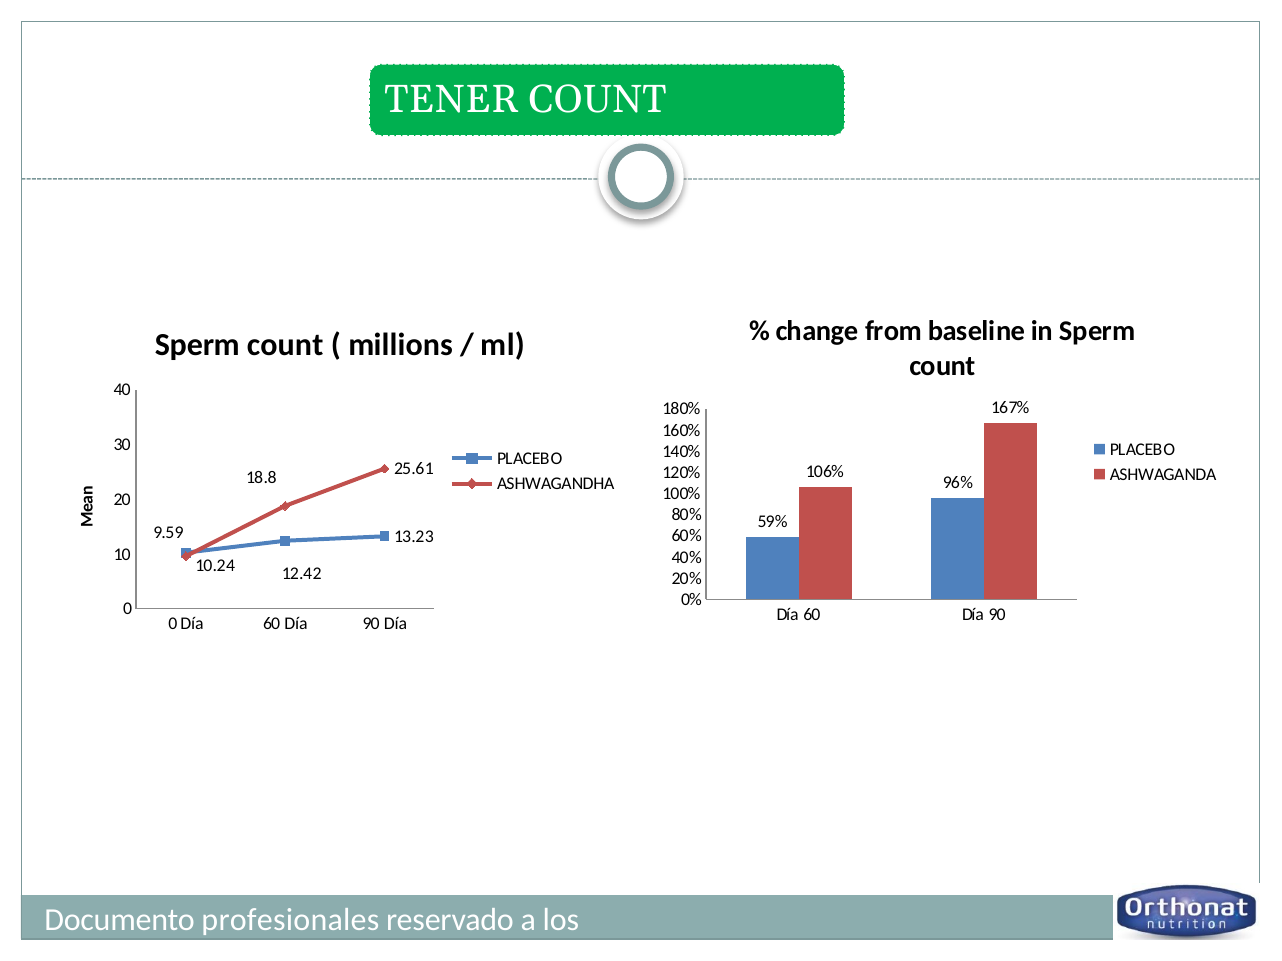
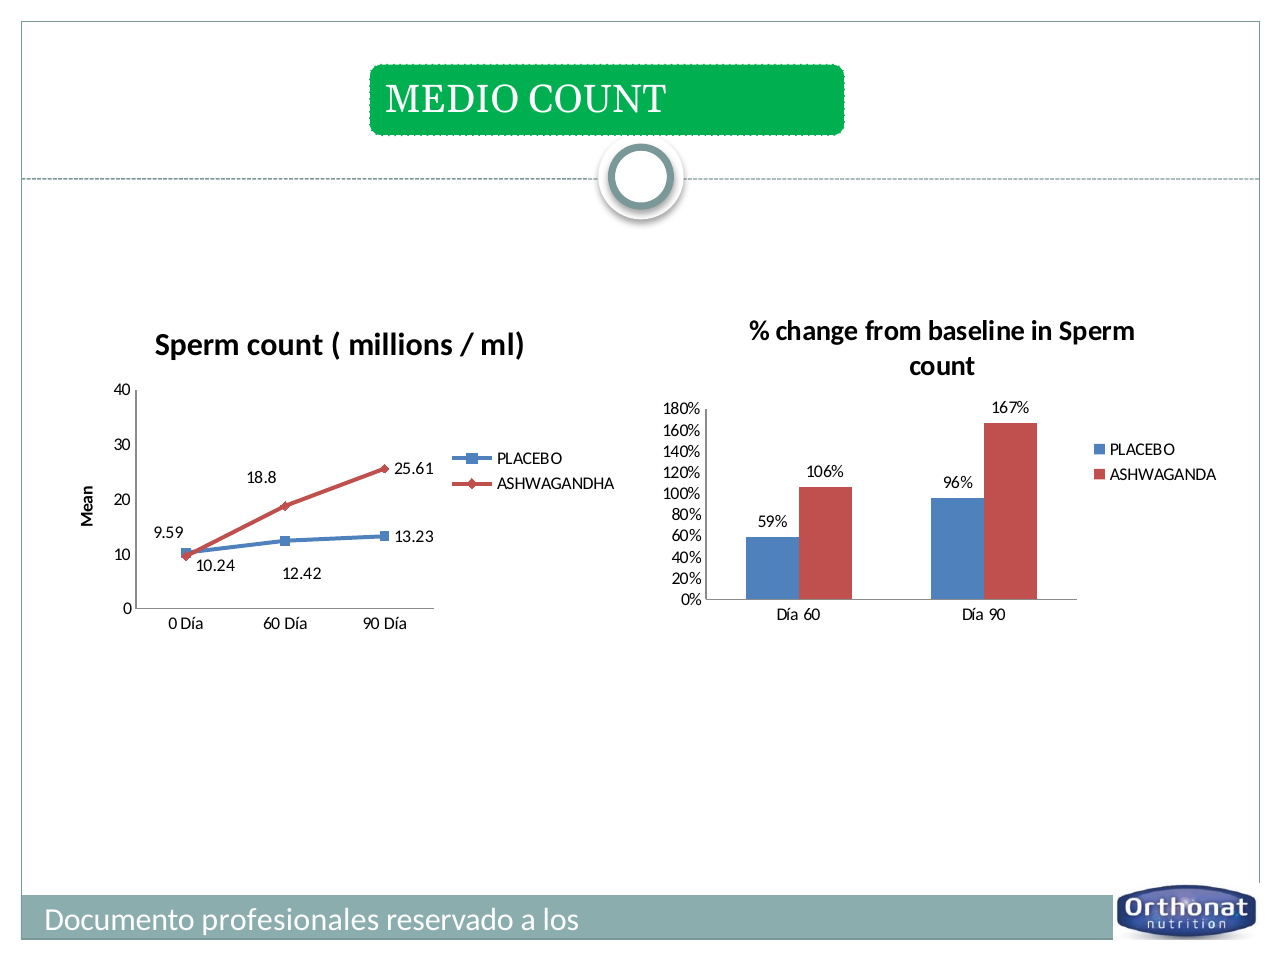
TENER: TENER -> MEDIO (452, 100)
